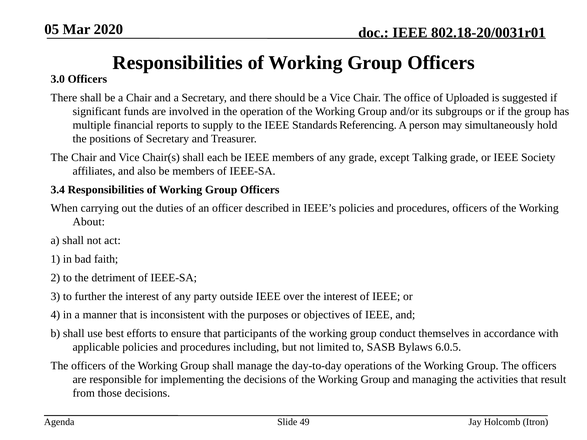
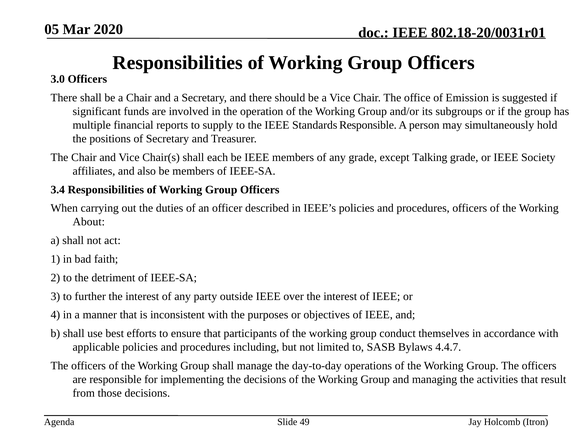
Uploaded: Uploaded -> Emission (467, 98)
Standards Referencing: Referencing -> Responsible (368, 125)
6.0.5: 6.0.5 -> 4.4.7 (448, 347)
